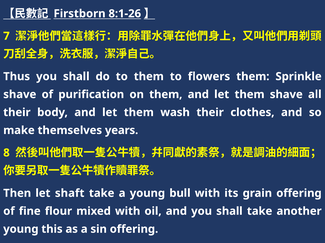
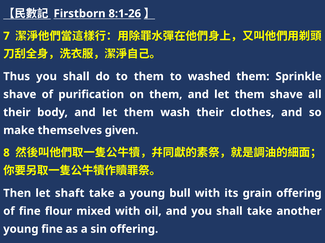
flowers: flowers -> washed (209, 77)
years: years -> given (122, 131)
young this: this -> fine (52, 230)
